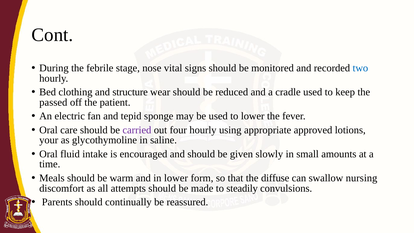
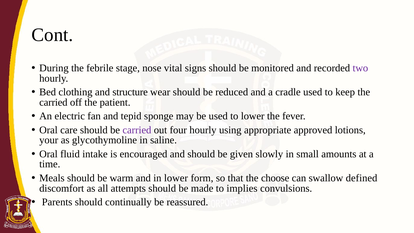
two colour: blue -> purple (360, 68)
passed: passed -> carried (53, 102)
diffuse: diffuse -> choose (275, 178)
nursing: nursing -> defined (362, 178)
steadily: steadily -> implies (242, 188)
